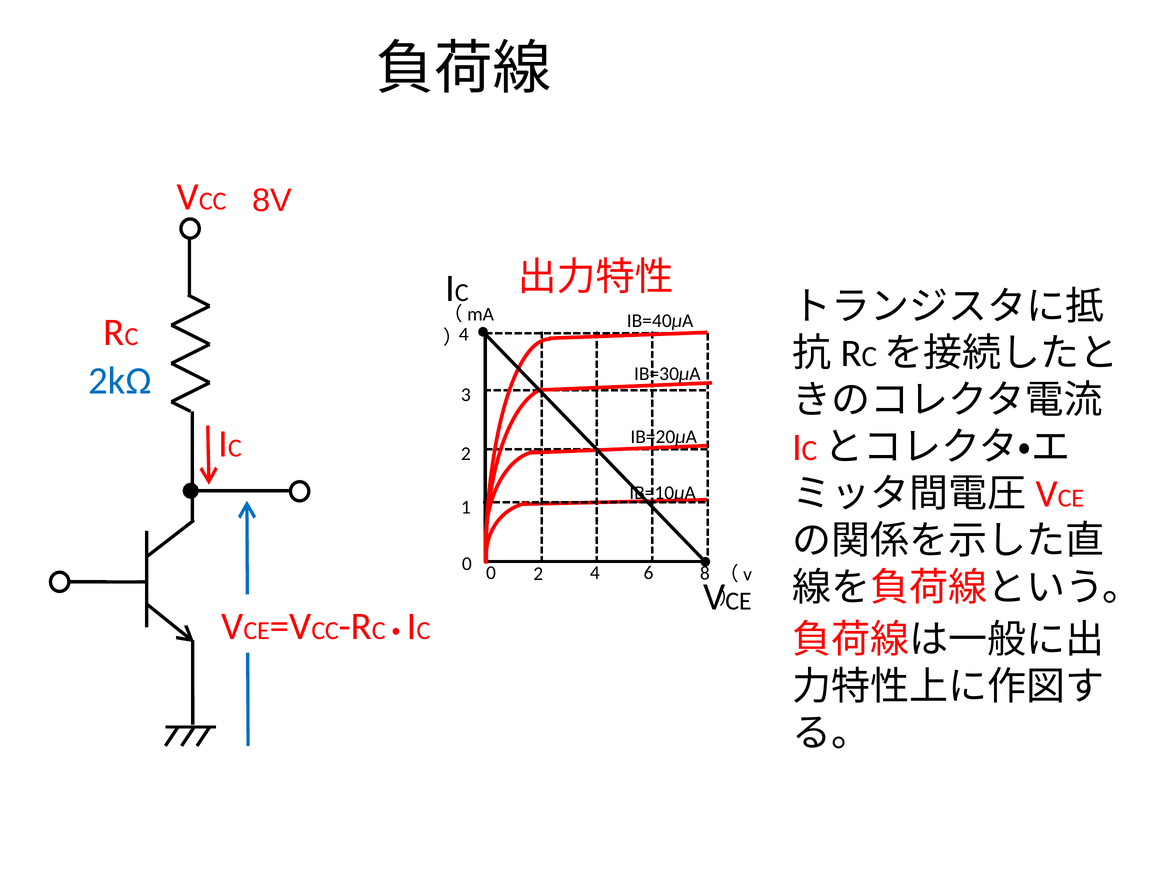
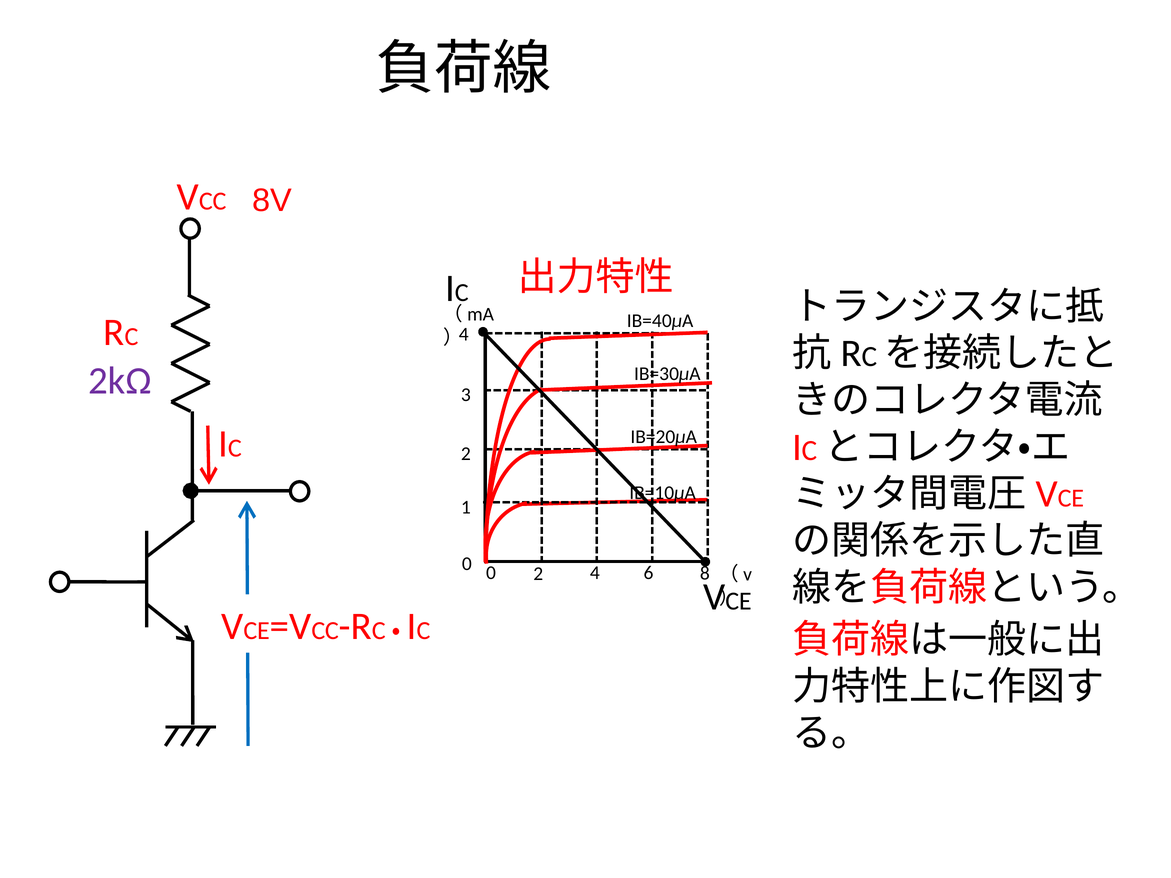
2kΩ colour: blue -> purple (120, 381)
